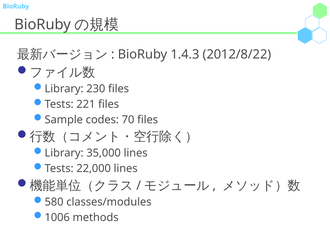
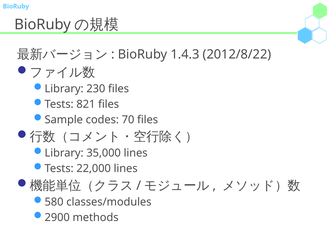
221: 221 -> 821 (86, 104)
1006: 1006 -> 2900 (57, 217)
